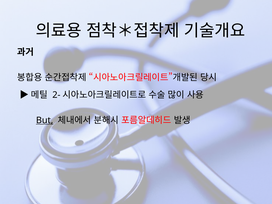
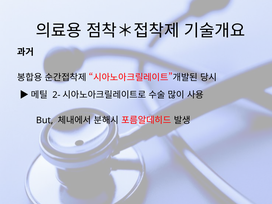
But underline: present -> none (45, 120)
